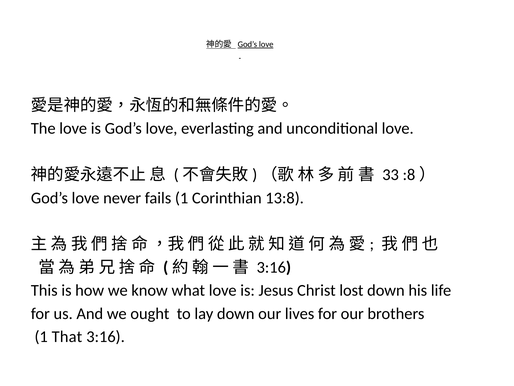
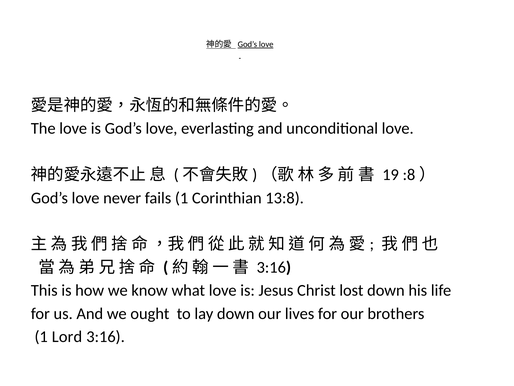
33: 33 -> 19 (391, 175)
That: That -> Lord (67, 336)
